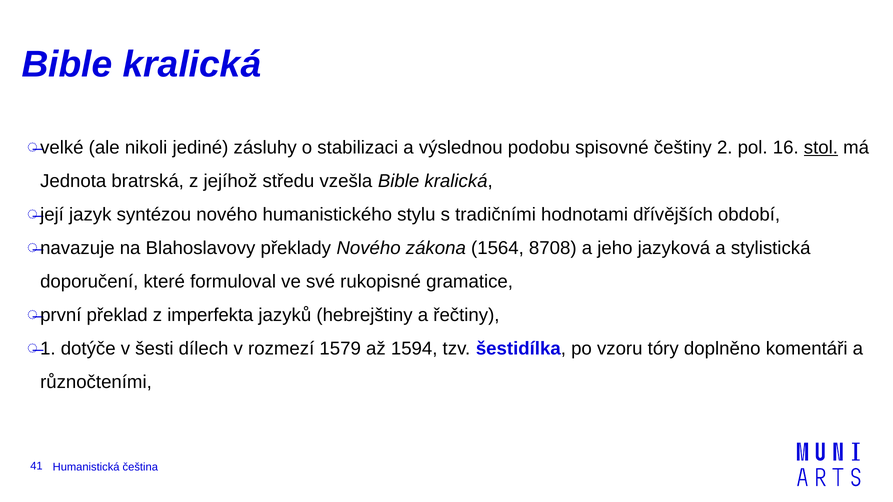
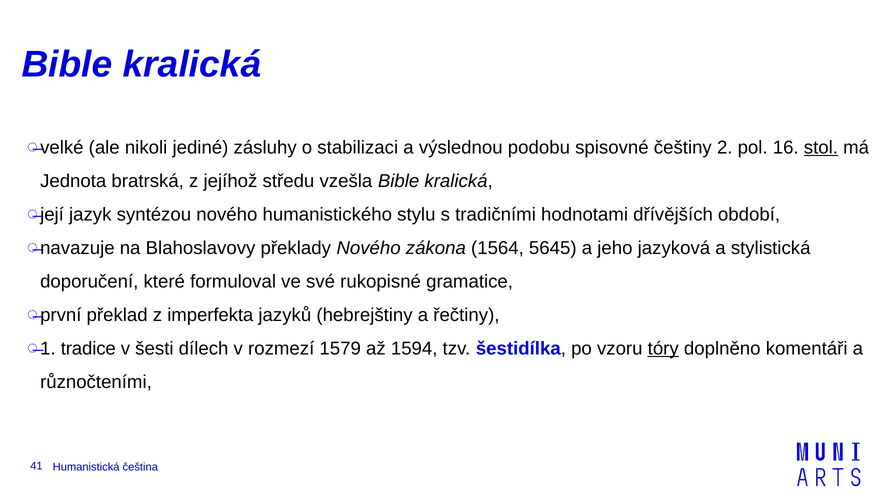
8708: 8708 -> 5645 (553, 248)
dotýče: dotýče -> tradice (88, 349)
tóry underline: none -> present (663, 349)
